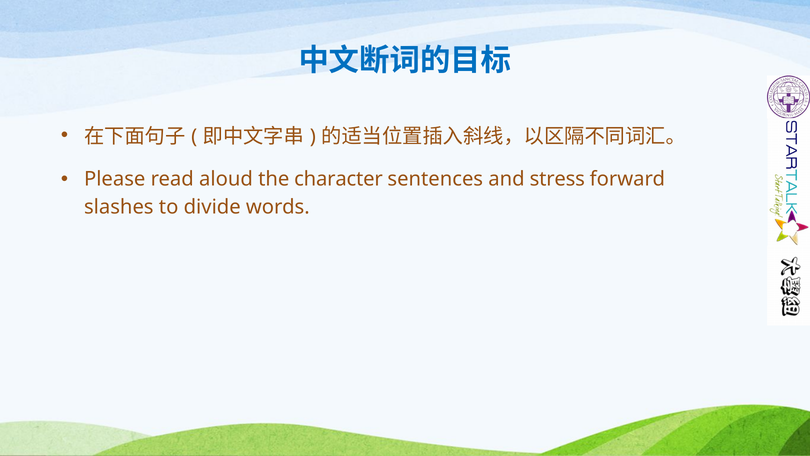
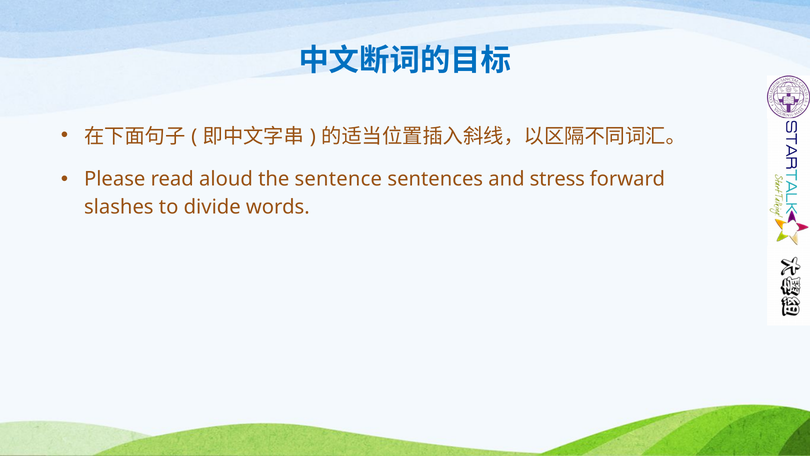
character: character -> sentence (338, 179)
